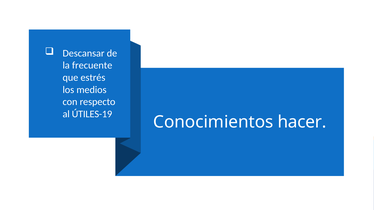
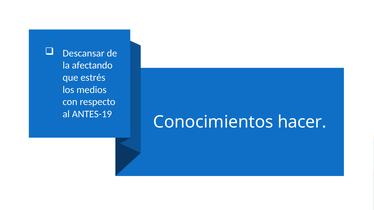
frecuente: frecuente -> afectando (92, 66)
ÚTILES-19: ÚTILES-19 -> ANTES-19 (92, 114)
